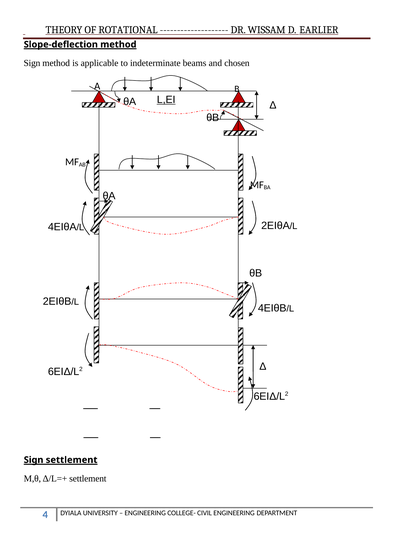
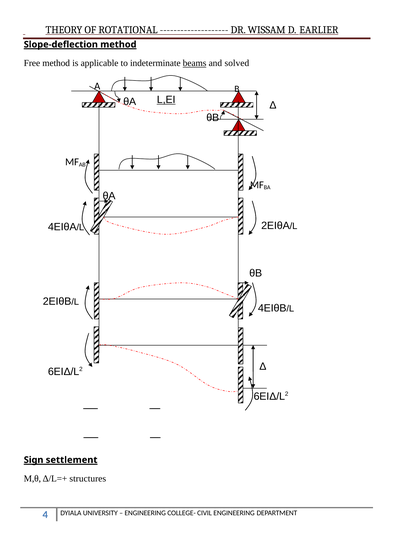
Sign: Sign -> Free (32, 63)
beams underline: none -> present (195, 63)
chosen: chosen -> solved (237, 63)
Δ/L=+ settlement: settlement -> structures (88, 479)
